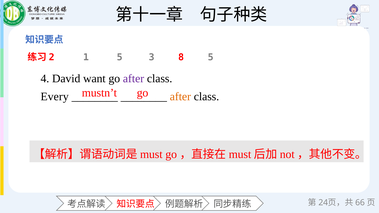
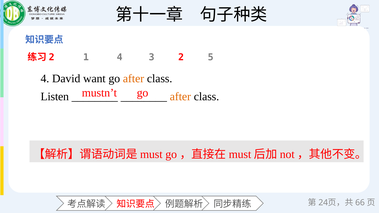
1 5: 5 -> 4 (120, 57)
8: 8 -> 2 (181, 57)
after colour: purple -> orange (134, 79)
Every: Every -> Listen (55, 97)
